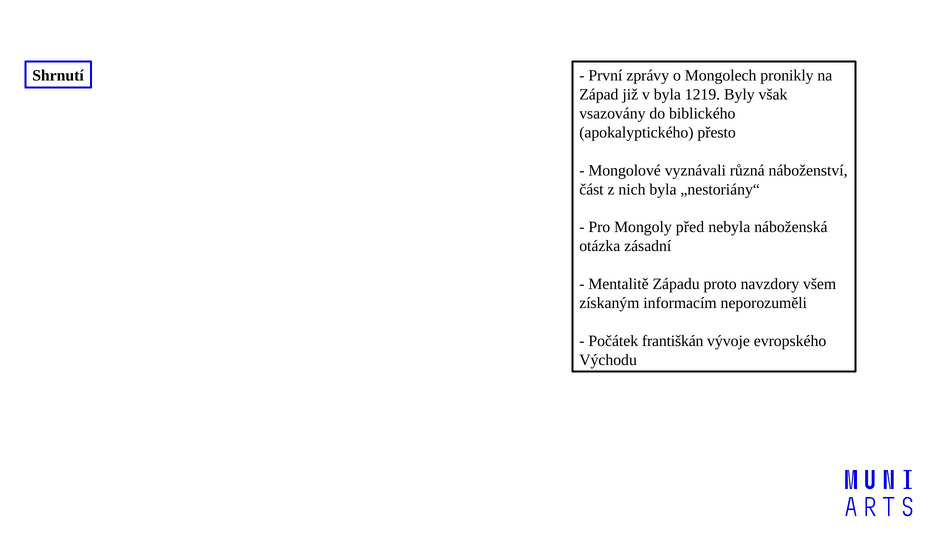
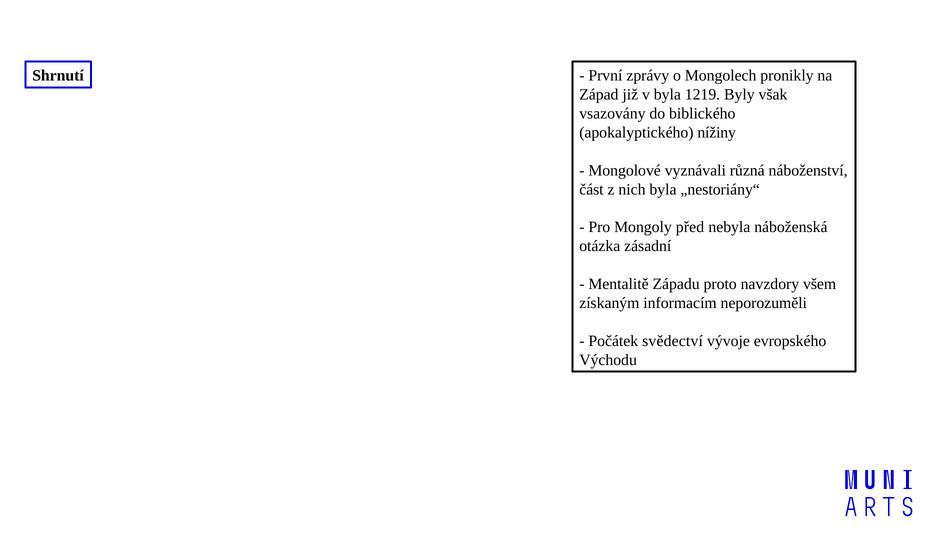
přesto: přesto -> nížiny (717, 132)
františkán: františkán -> svědectví (673, 341)
